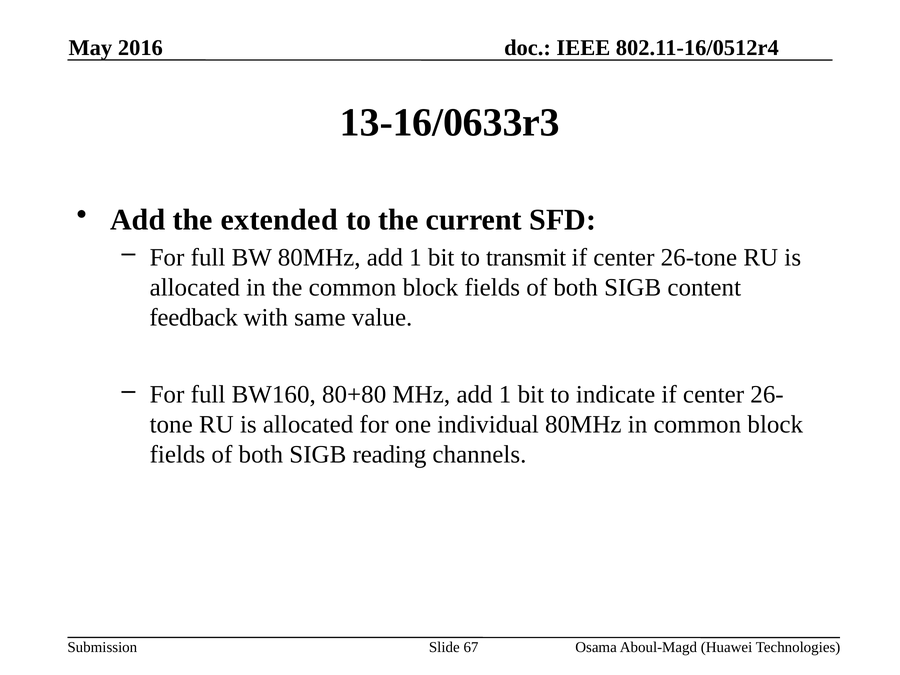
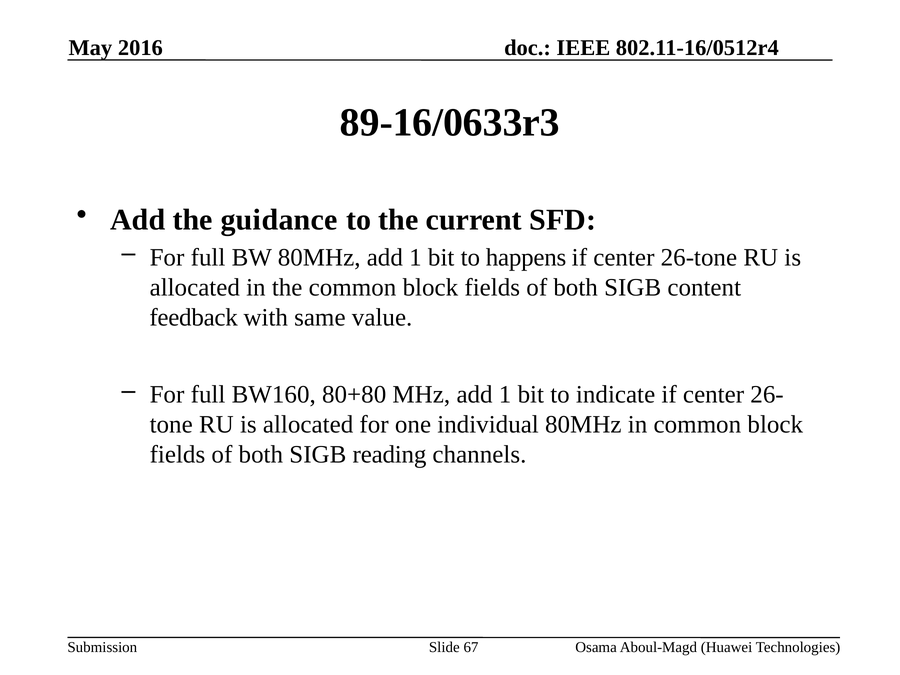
13-16/0633r3: 13-16/0633r3 -> 89-16/0633r3 (450, 123)
extended: extended -> guidance (279, 220)
transmit: transmit -> happens (526, 257)
